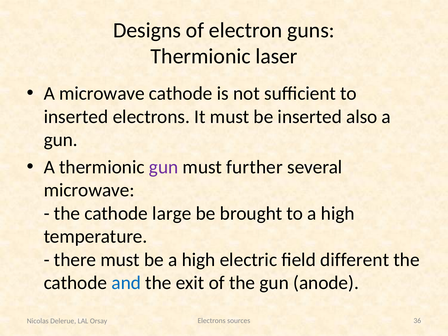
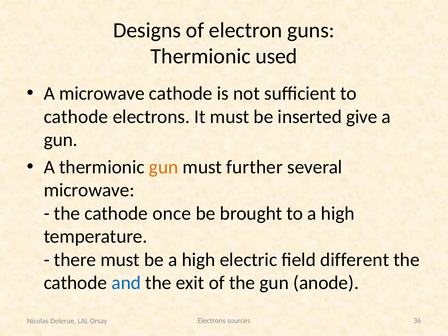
laser: laser -> used (276, 56)
inserted: inserted -> cathode (76, 117)
also: also -> give (362, 117)
gun colour: purple -> orange (164, 167)
large: large -> once (172, 213)
